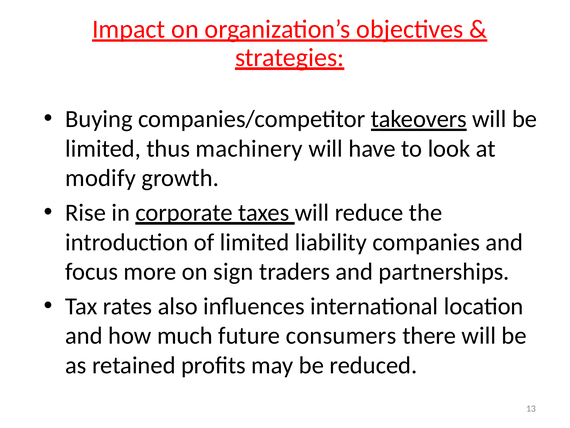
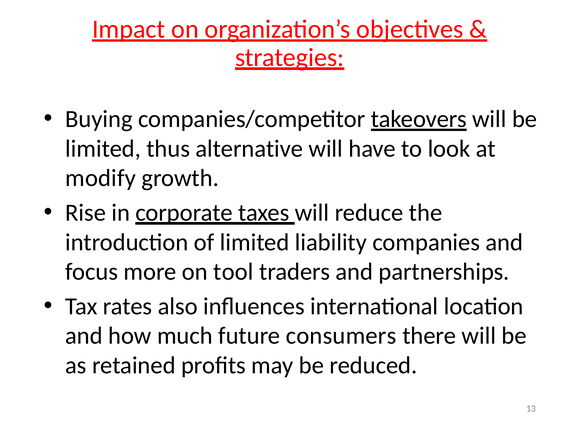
machinery: machinery -> alternative (249, 149)
sign: sign -> tool (233, 271)
